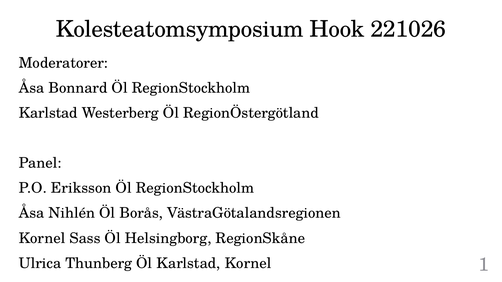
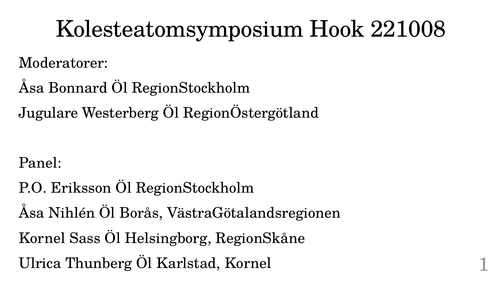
221026: 221026 -> 221008 (408, 29)
Karlstad: Karlstad -> Jugulare (48, 113)
